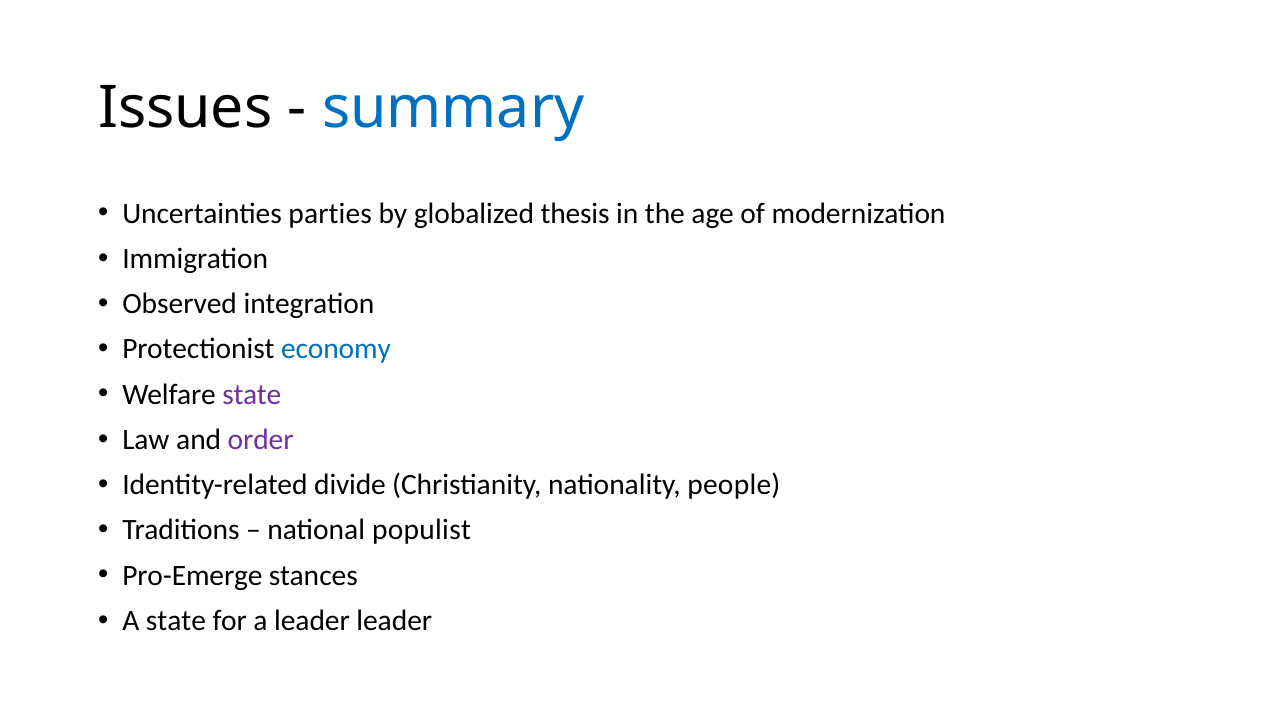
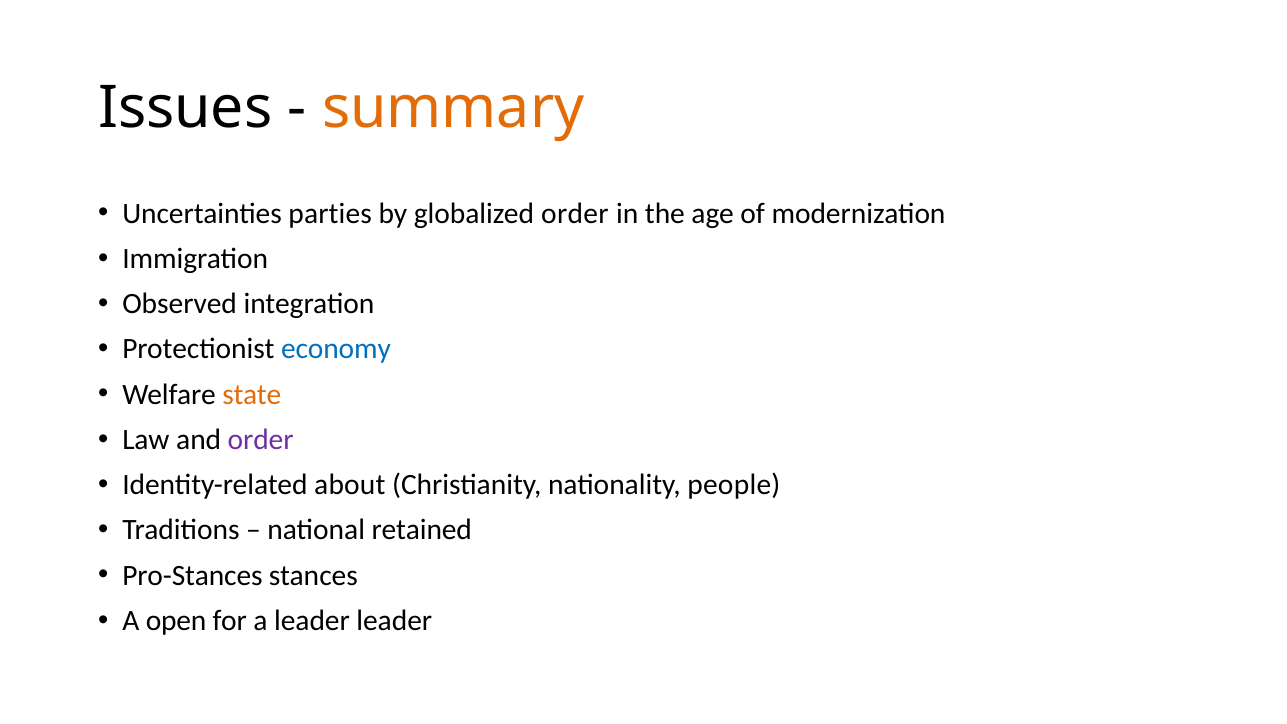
summary colour: blue -> orange (453, 108)
globalized thesis: thesis -> order (575, 213)
state colour: purple -> orange (252, 394)
divide: divide -> about (350, 485)
populist: populist -> retained (422, 530)
Pro-Emerge: Pro-Emerge -> Pro-Stances (192, 575)
A state: state -> open (176, 621)
